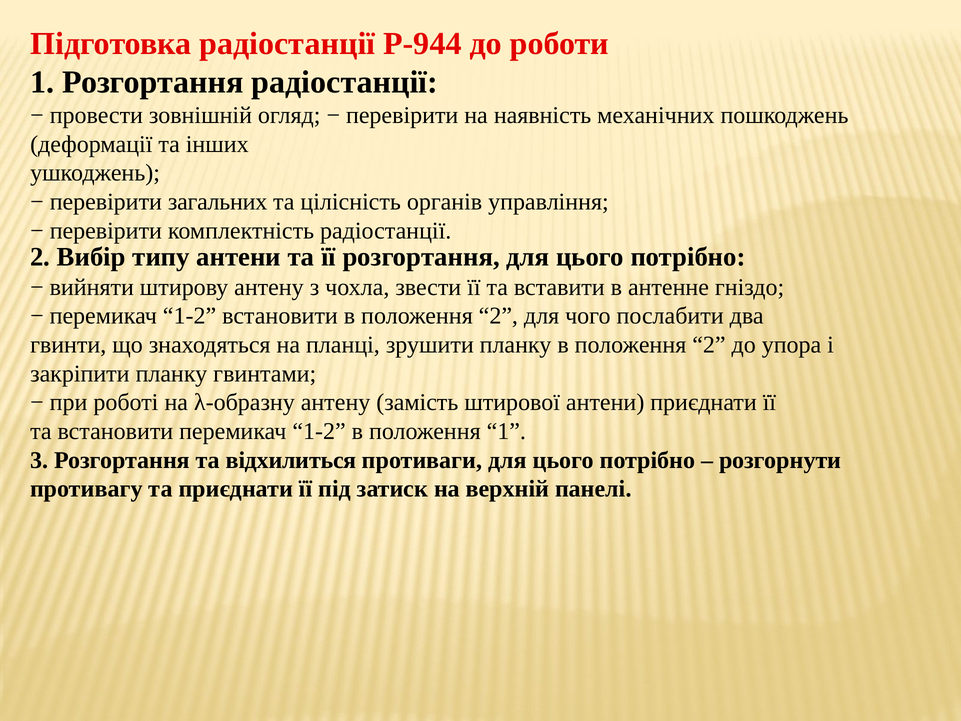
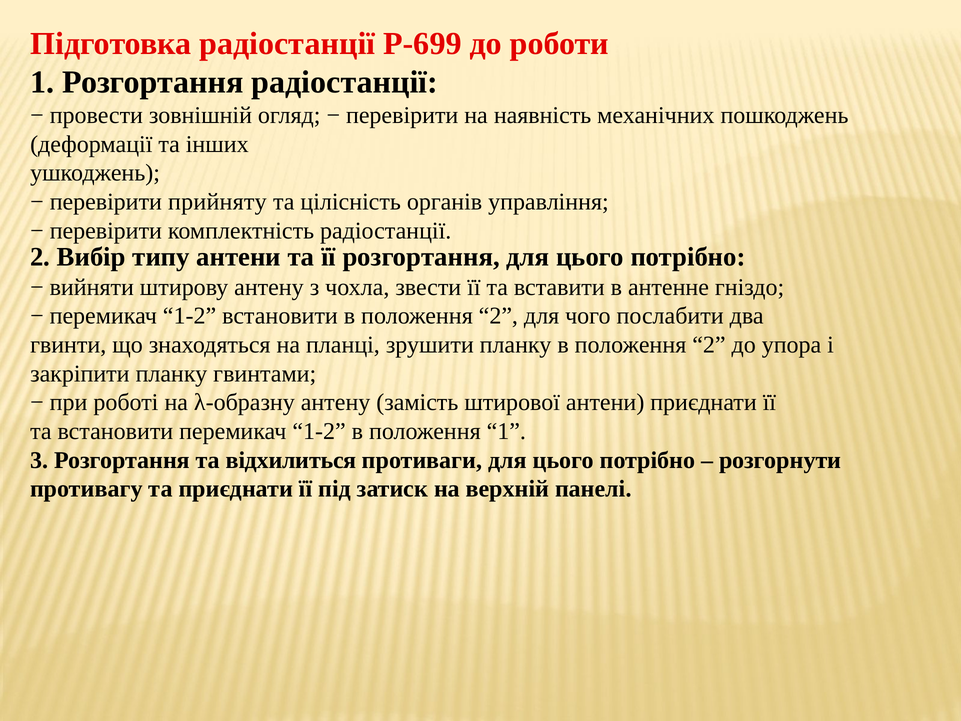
Р-944: Р-944 -> Р-699 (422, 44)
загальних: загальних -> прийняту (217, 202)
